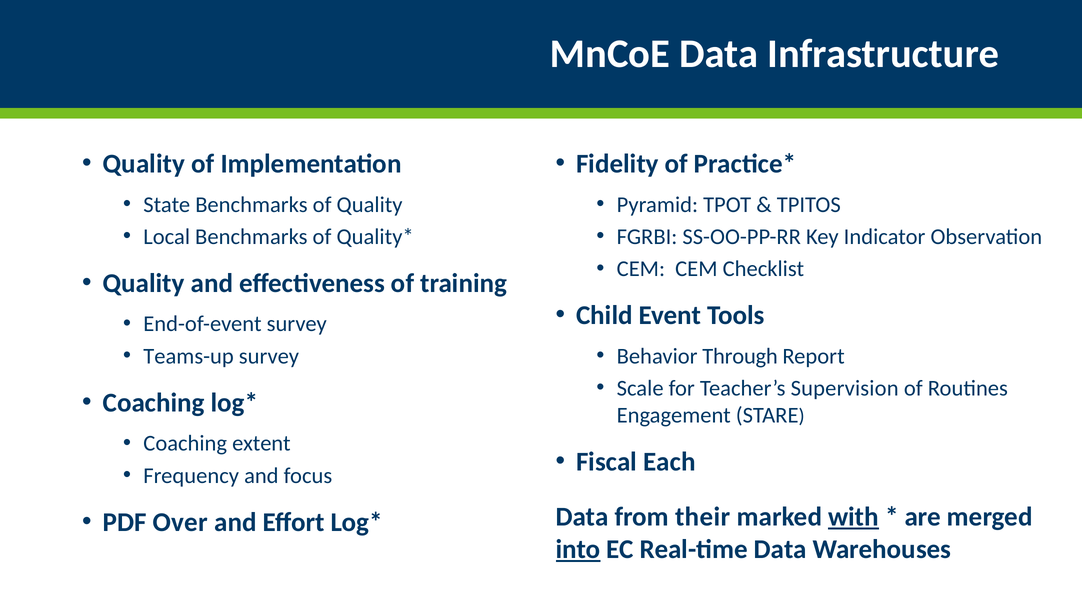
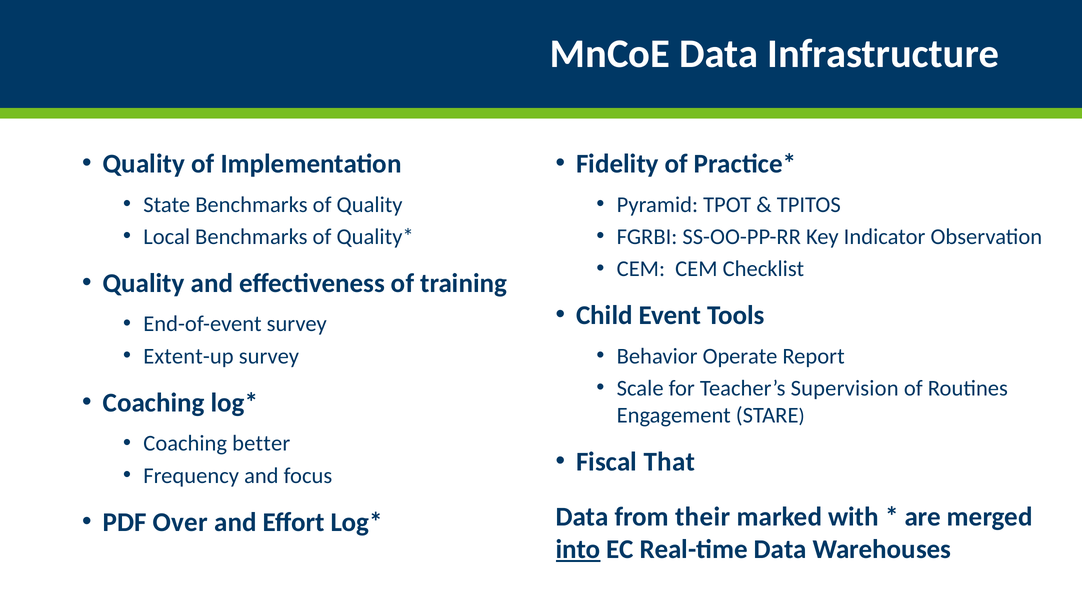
Through: Through -> Operate (740, 356)
Teams-up: Teams-up -> Extent-up (189, 356)
extent: extent -> better (261, 443)
Each: Each -> That (669, 462)
with underline: present -> none (854, 517)
